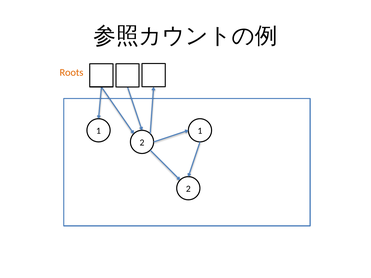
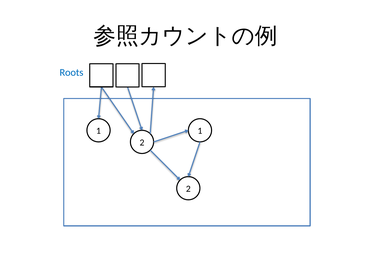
Roots colour: orange -> blue (71, 73)
